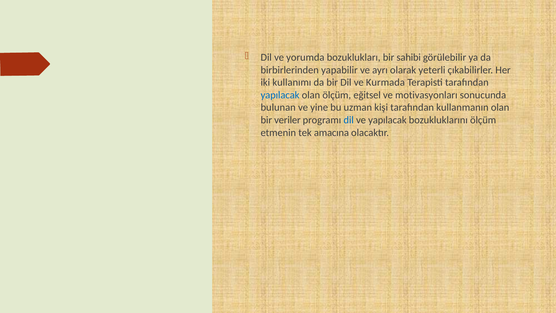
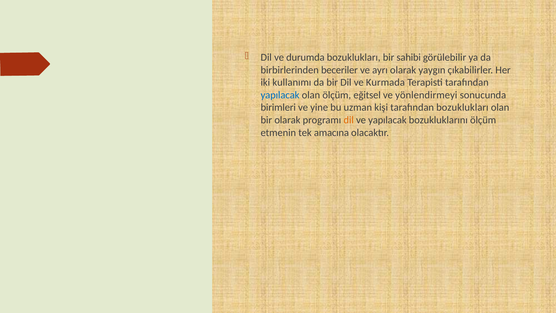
yorumda: yorumda -> durumda (305, 57)
yapabilir: yapabilir -> beceriler (339, 70)
yeterli: yeterli -> yaygın (432, 70)
motivasyonları: motivasyonları -> yönlendirmeyi (426, 95)
bulunan: bulunan -> birimleri (278, 107)
tarafından kullanmanın: kullanmanın -> bozuklukları (462, 107)
bir veriler: veriler -> olarak (287, 120)
dil colour: blue -> orange (349, 120)
